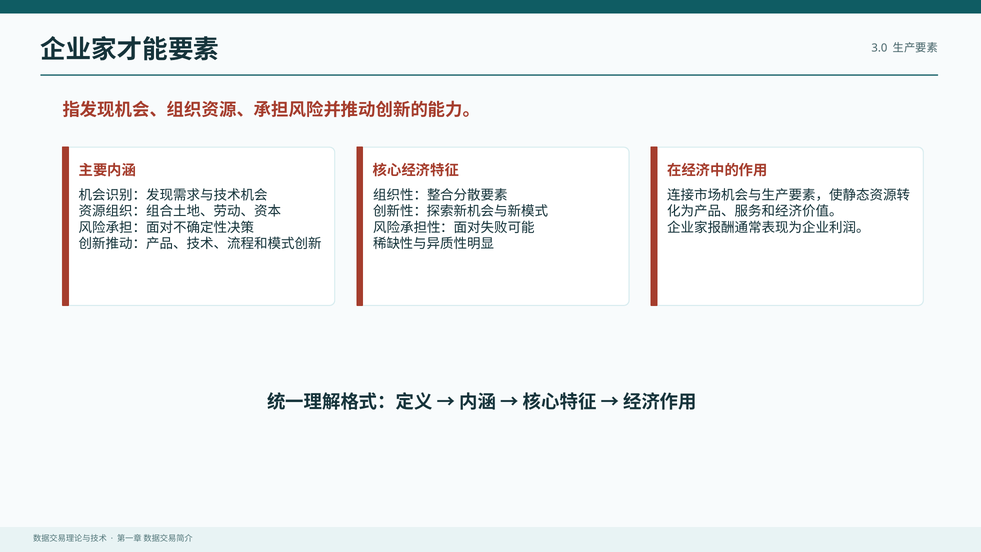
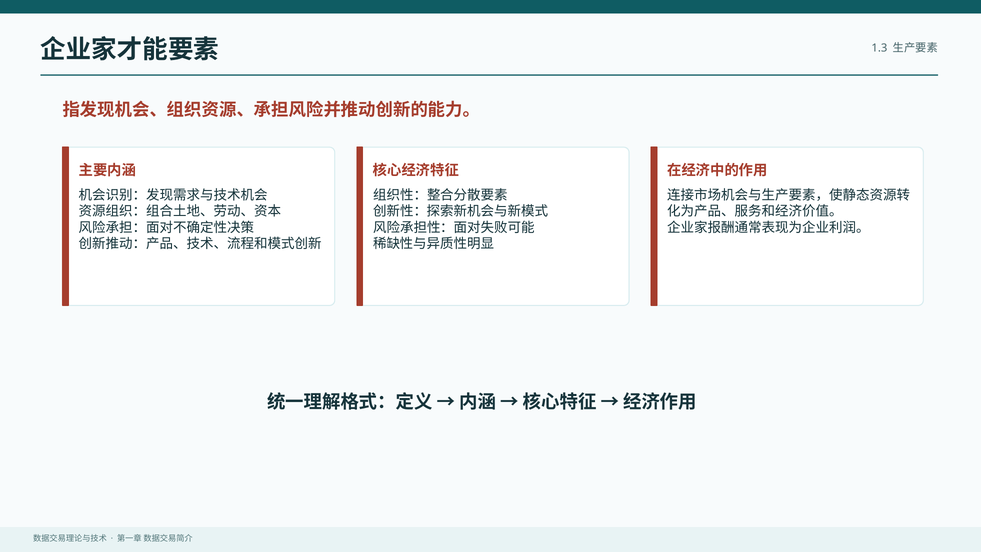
3.0: 3.0 -> 1.3 (879, 48)
